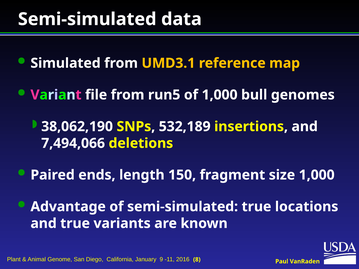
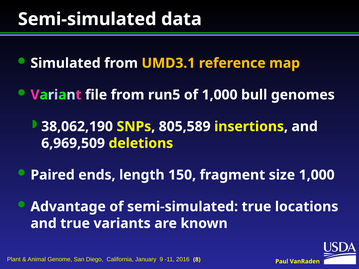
532,189: 532,189 -> 805,589 (185, 127)
7,494,066: 7,494,066 -> 6,969,509 (73, 143)
